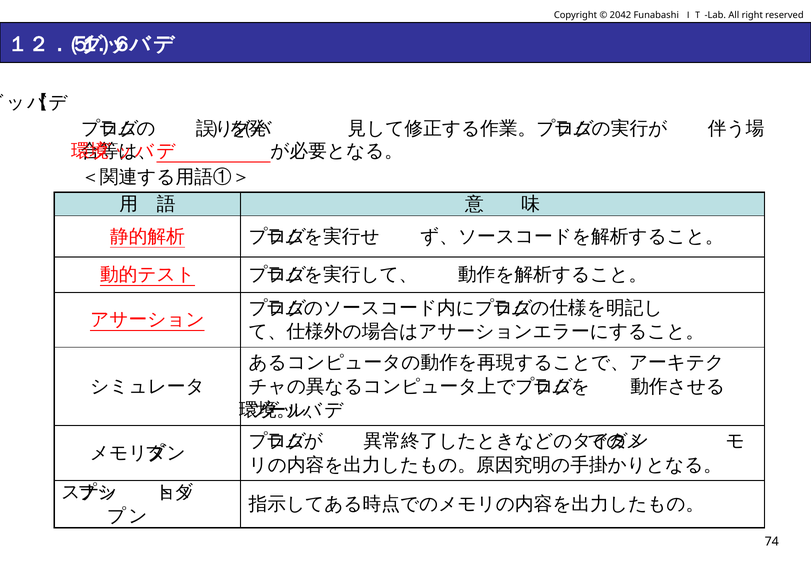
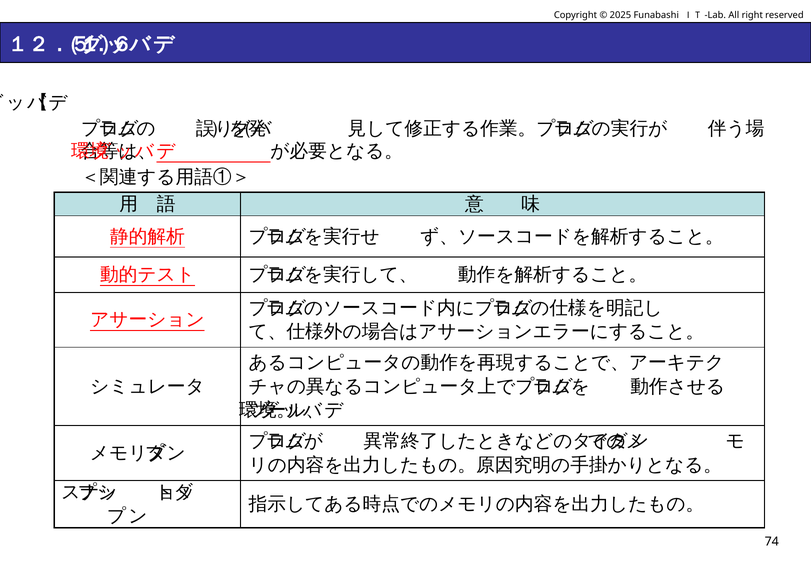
2042: 2042 -> 2025 (620, 15)
